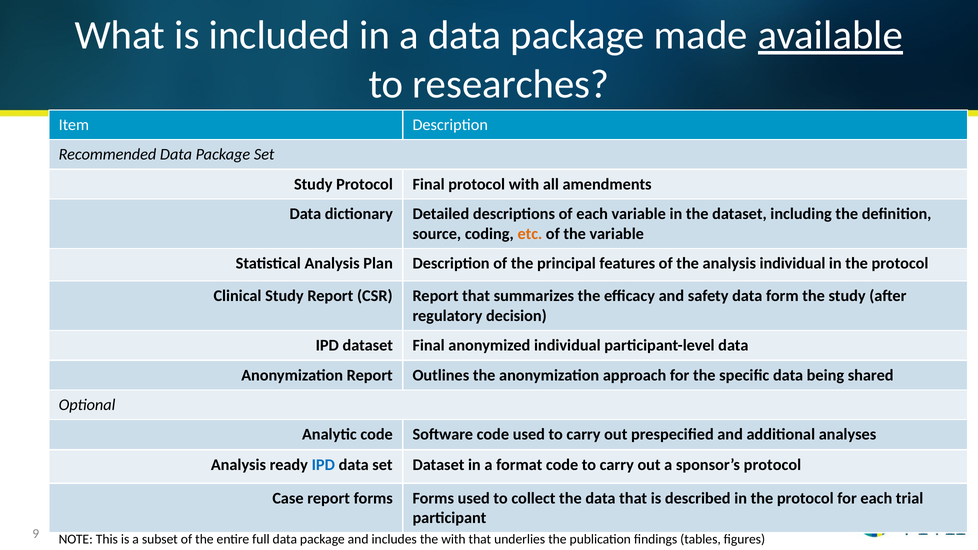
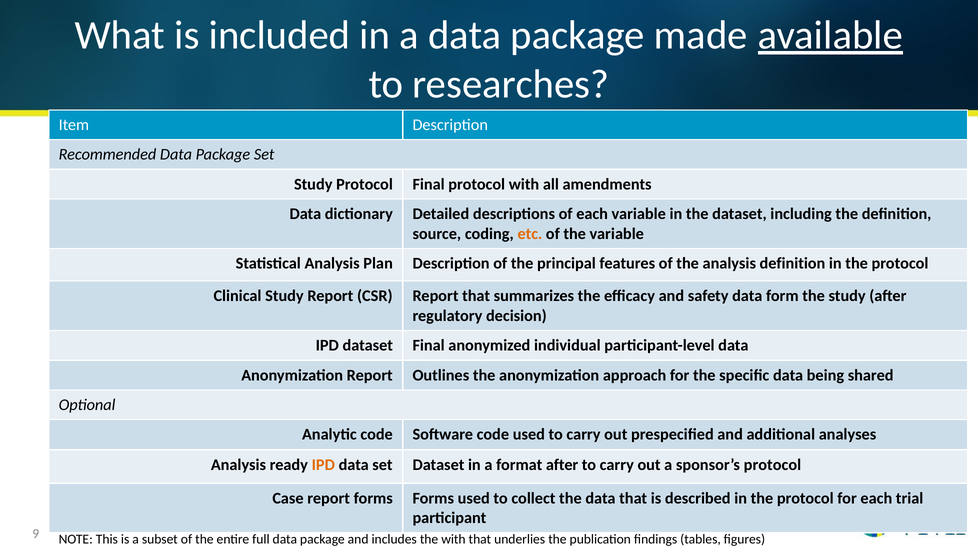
analysis individual: individual -> definition (792, 263)
IPD colour: blue -> orange (323, 465)
format code: code -> after (562, 465)
